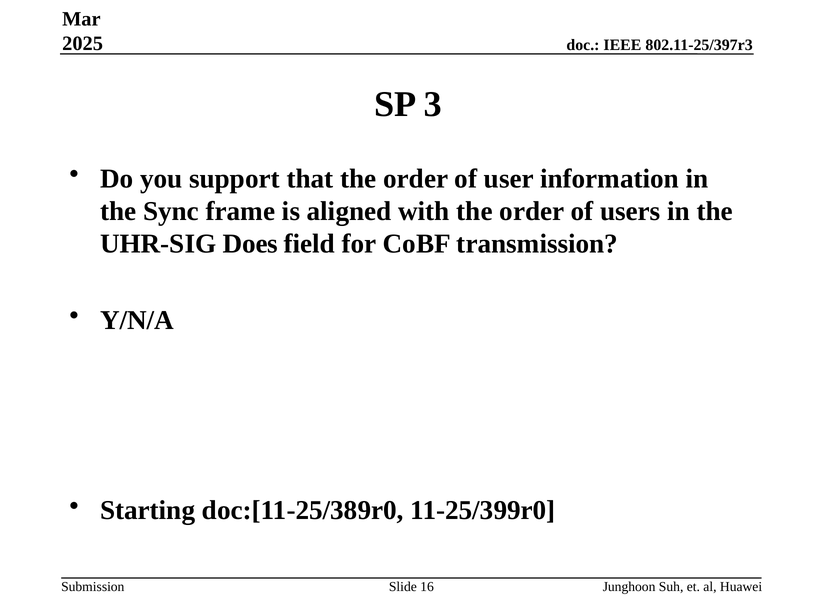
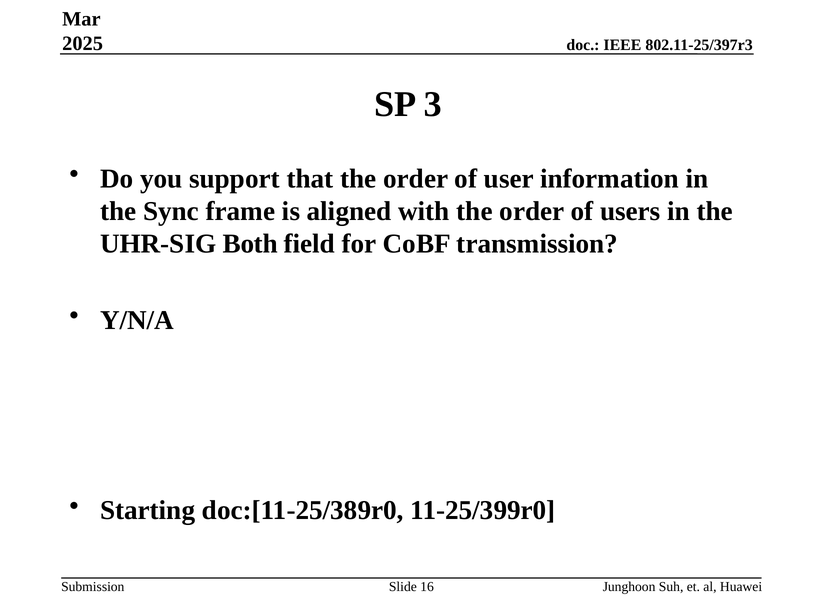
Does: Does -> Both (250, 244)
